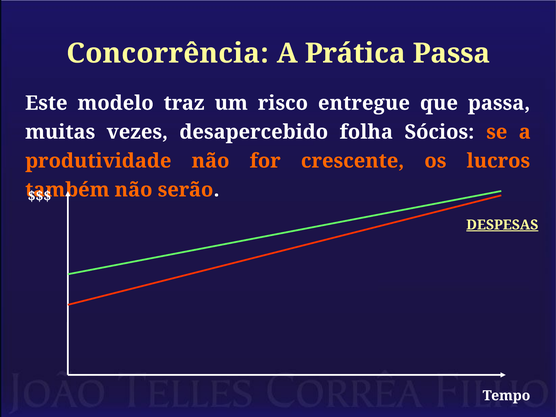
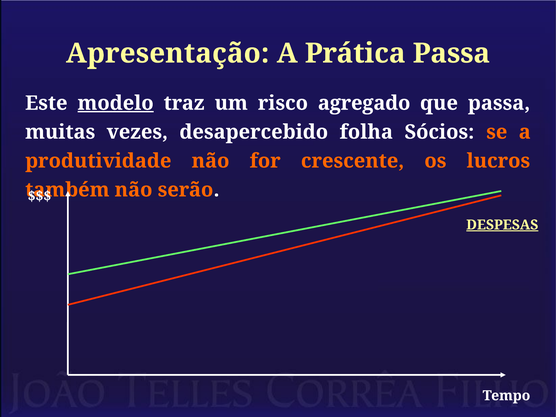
Concorrência: Concorrência -> Apresentação (168, 53)
modelo underline: none -> present (116, 103)
entregue: entregue -> agregado (364, 103)
